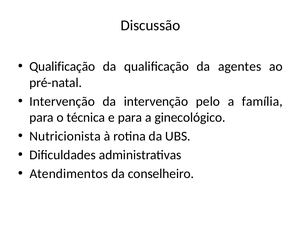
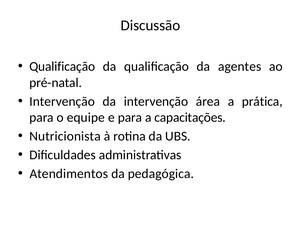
pelo: pelo -> área (208, 101)
família: família -> prática (262, 101)
técnica: técnica -> equipe (86, 117)
ginecológico: ginecológico -> capacitações (190, 117)
conselheiro: conselheiro -> pedagógica (161, 174)
